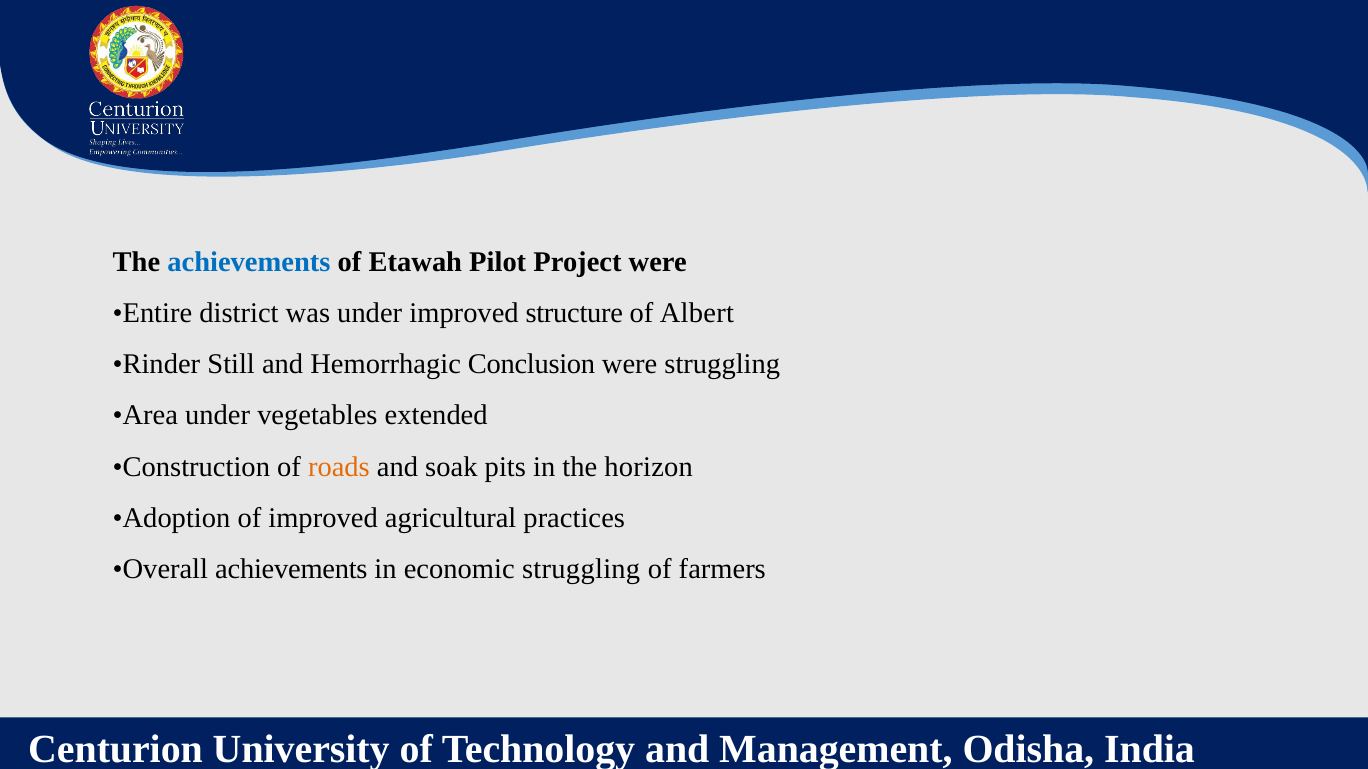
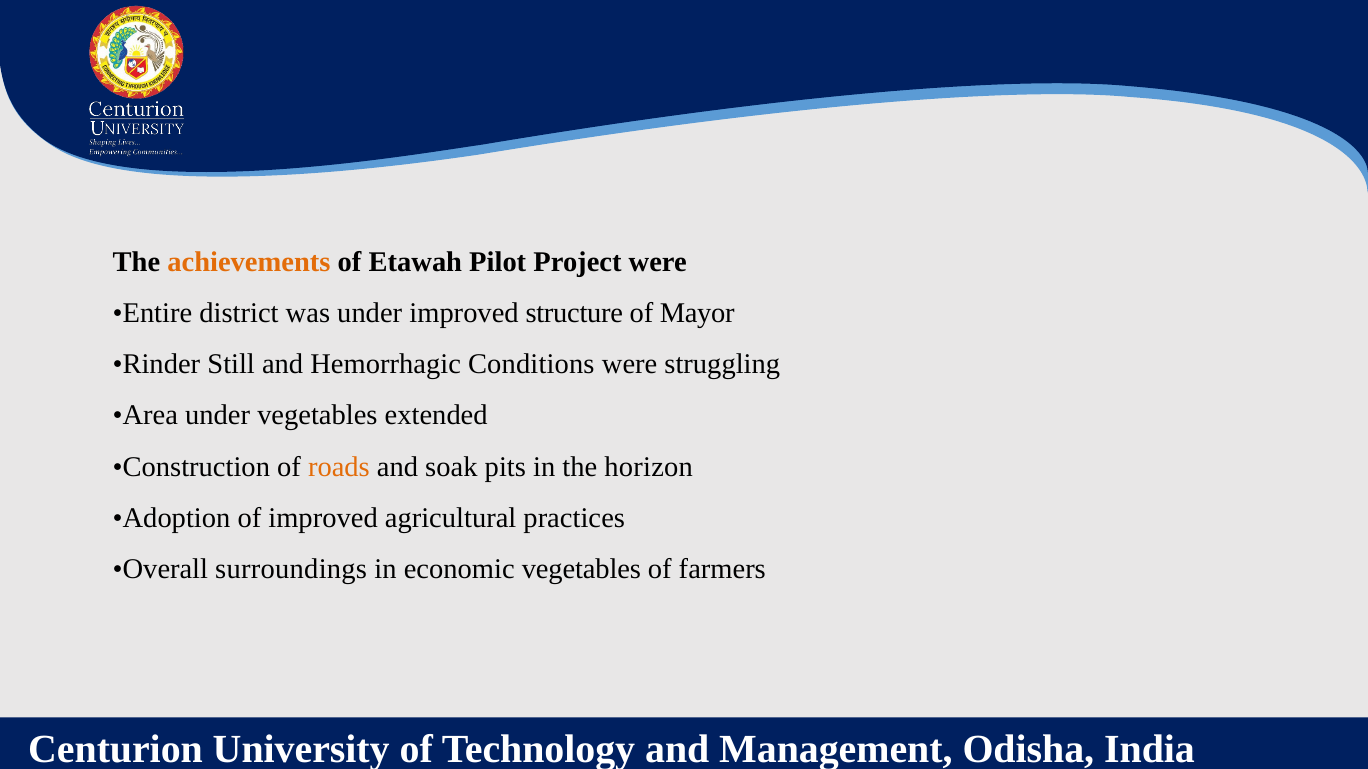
achievements colour: blue -> orange (249, 262)
Albert: Albert -> Mayor (697, 313)
Conclusion: Conclusion -> Conditions (531, 364)
Overall achievements: achievements -> surroundings (291, 570)
economic struggling: struggling -> vegetables (581, 570)
